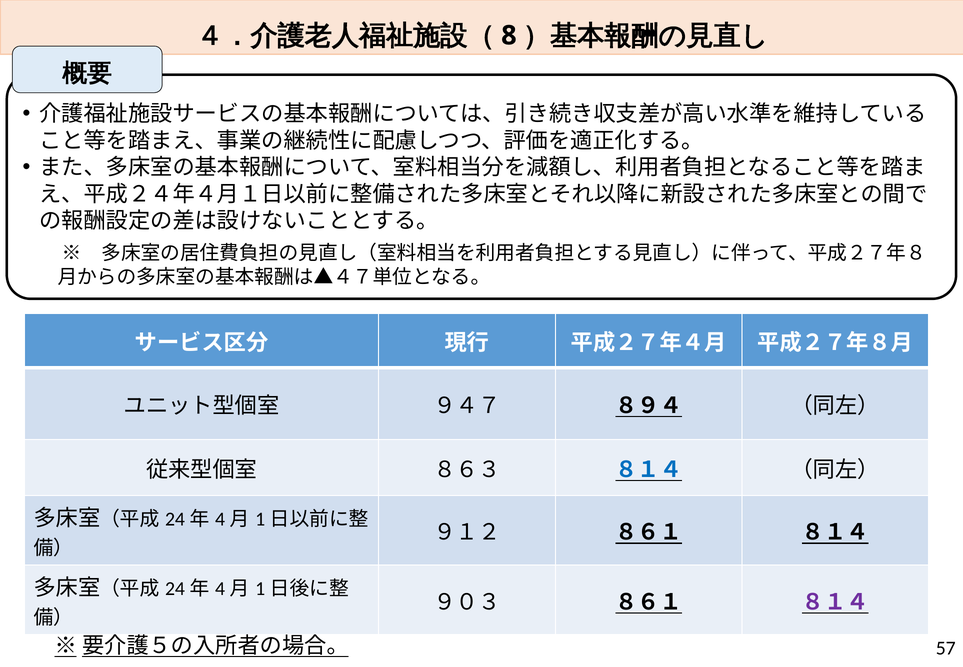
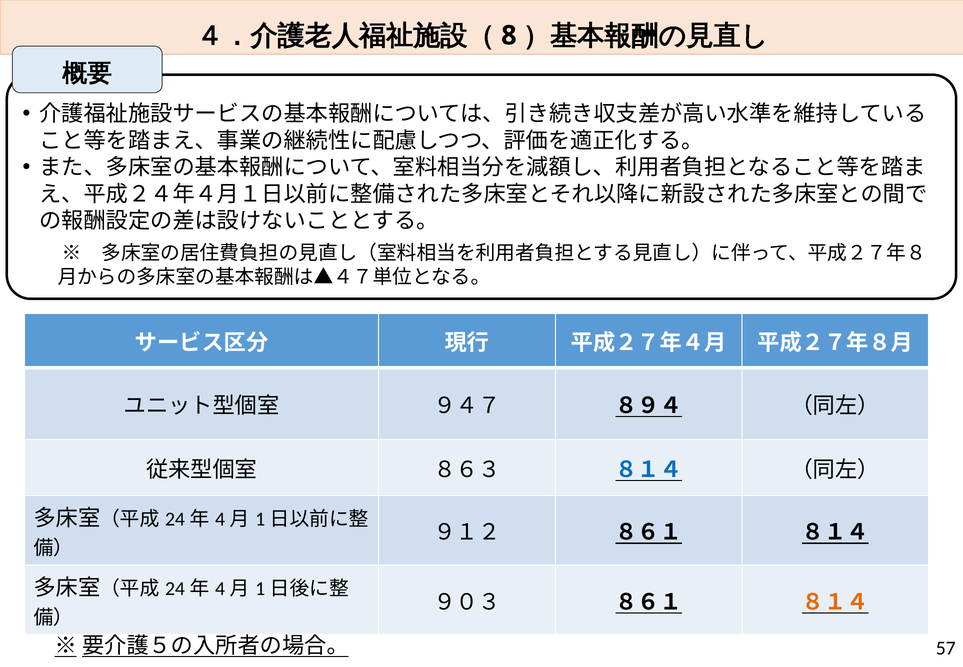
８１４ colour: purple -> orange (835, 602)
